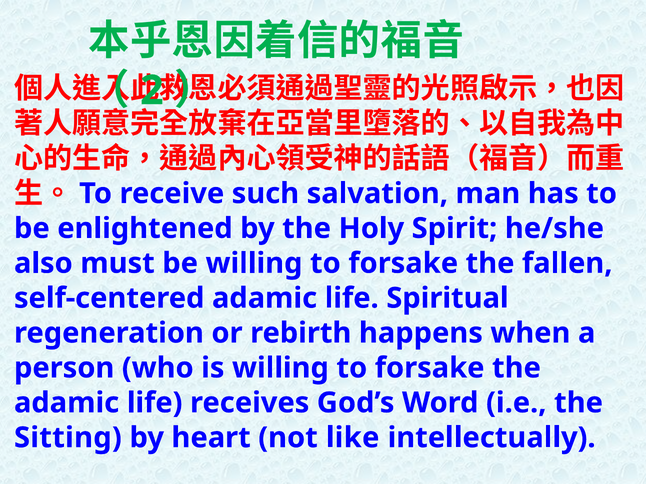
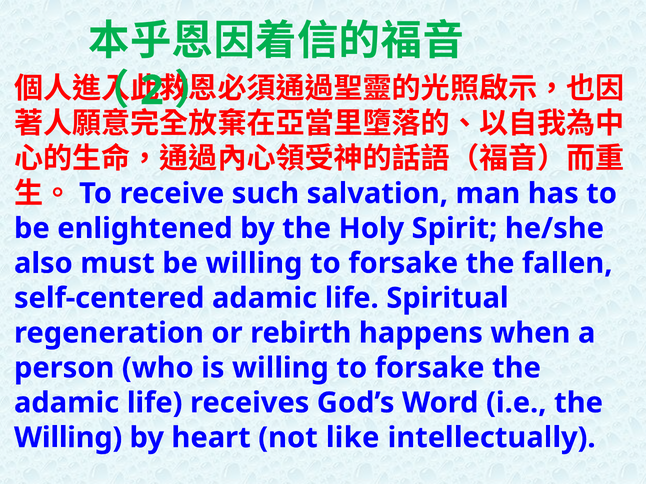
Sitting: Sitting -> Willing (68, 438)
